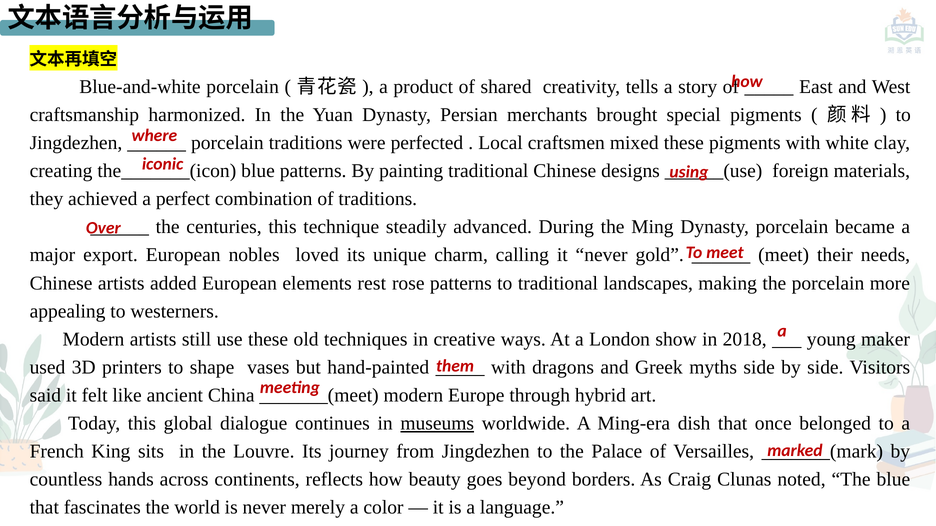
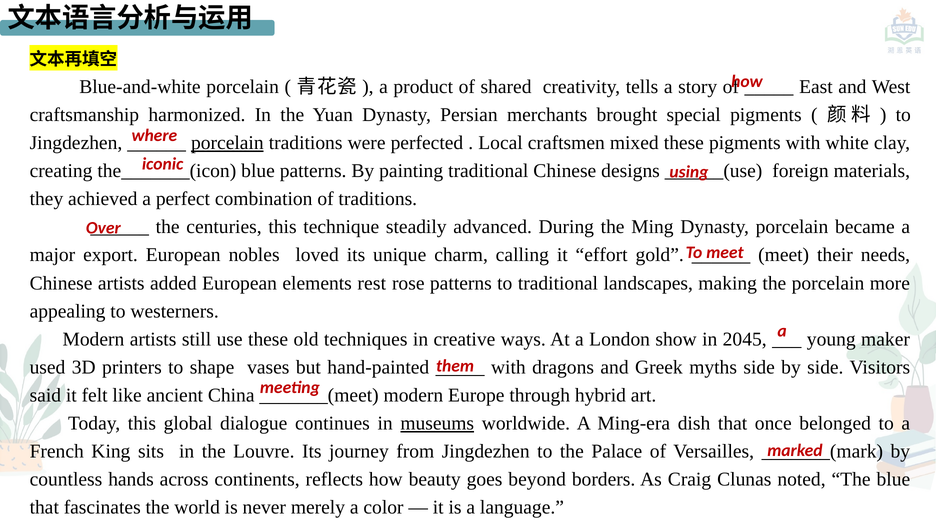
porcelain underline: none -> present (227, 143)
it never: never -> effort (602, 255)
2018: 2018 -> 2045 (745, 340)
